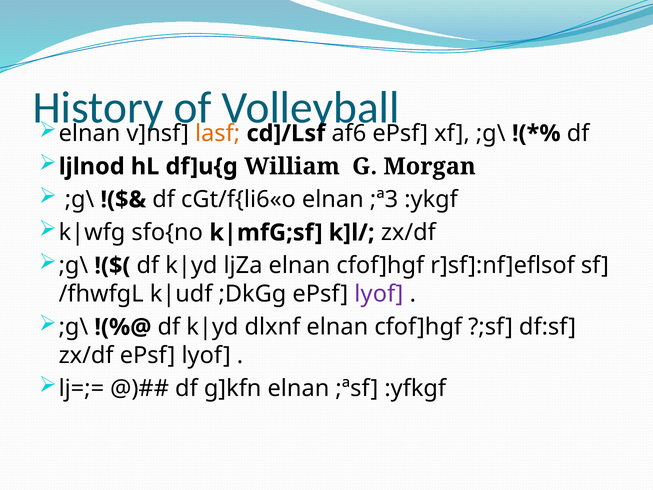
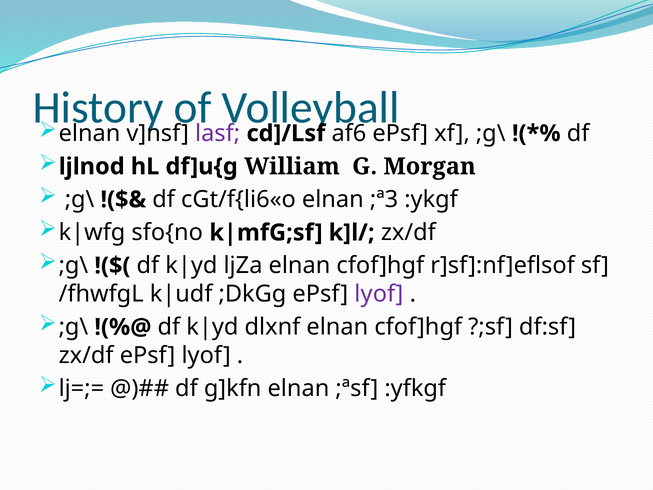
lasf colour: orange -> purple (218, 133)
